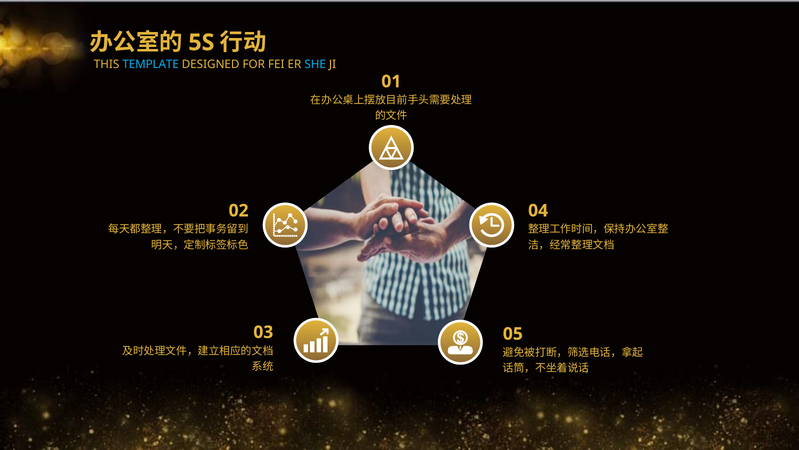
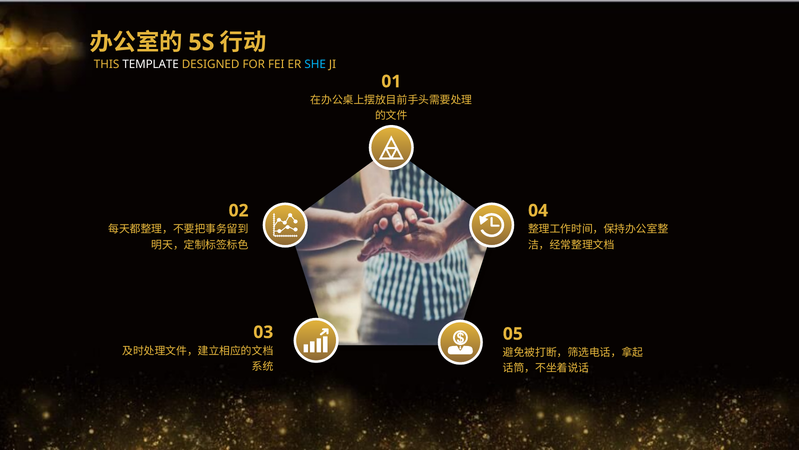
TEMPLATE colour: light blue -> white (151, 64)
